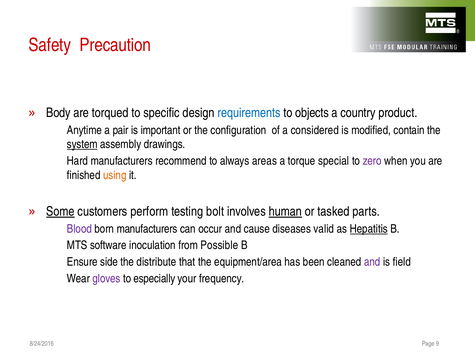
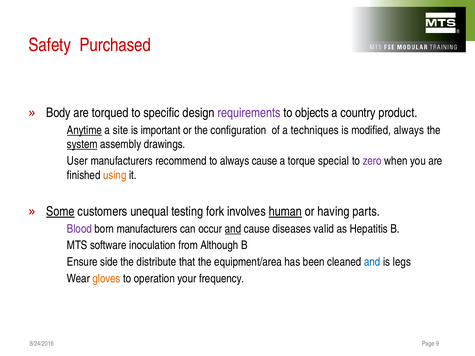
Precaution: Precaution -> Purchased (115, 45)
requirements colour: blue -> purple (249, 113)
Anytime underline: none -> present (84, 130)
pair: pair -> site (120, 130)
considered: considered -> techniques (315, 130)
modified contain: contain -> always (409, 130)
Hard: Hard -> User (77, 161)
always areas: areas -> cause (265, 161)
perform: perform -> unequal (149, 212)
bolt: bolt -> fork (215, 212)
tasked: tasked -> having (334, 212)
and underline: none -> present (233, 229)
Hepatitis underline: present -> none (369, 229)
Possible: Possible -> Although (219, 246)
and colour: purple -> blue (372, 262)
field: field -> legs (402, 262)
gloves colour: purple -> orange (107, 279)
especially: especially -> operation (154, 279)
